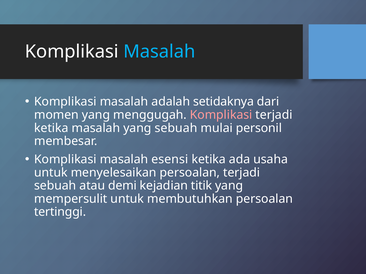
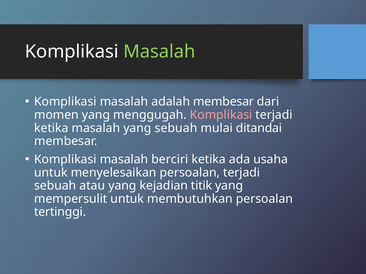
Masalah colour: light blue -> light green (159, 52)
adalah setidaknya: setidaknya -> membesar (224, 102)
personil: personil -> ditandai (259, 128)
esensi: esensi -> berciri (170, 160)
atau demi: demi -> yang (122, 186)
